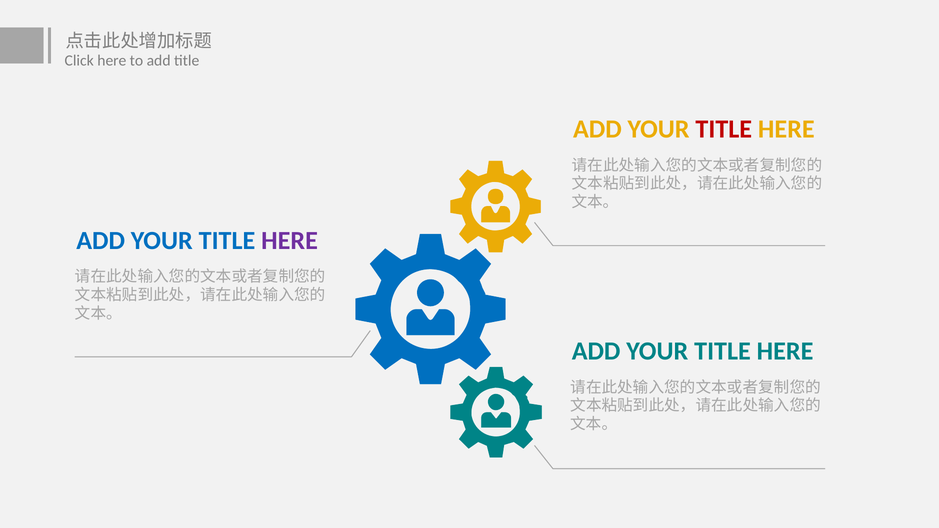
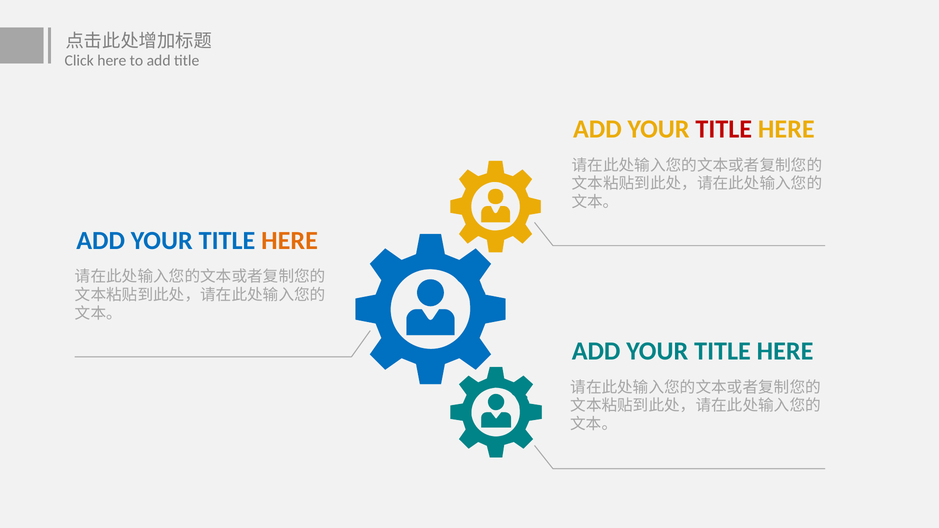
HERE colour: purple -> orange (290, 241)
